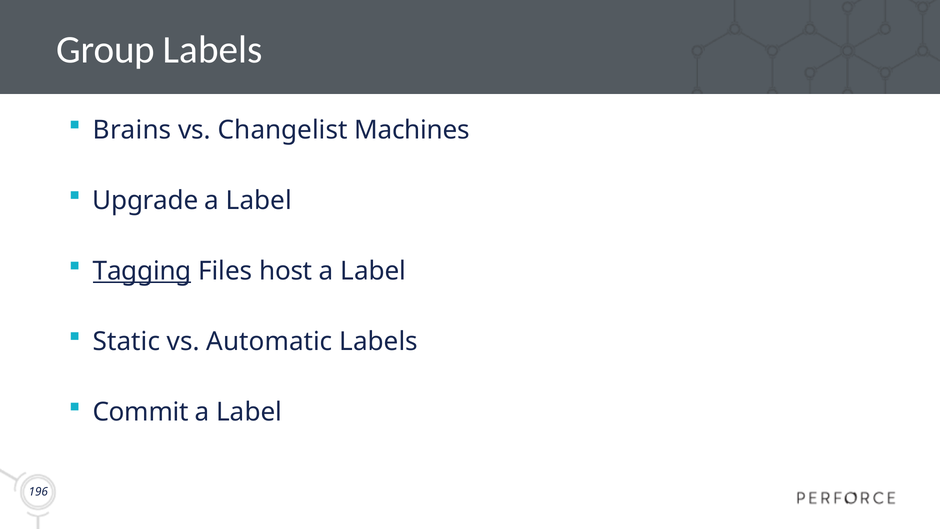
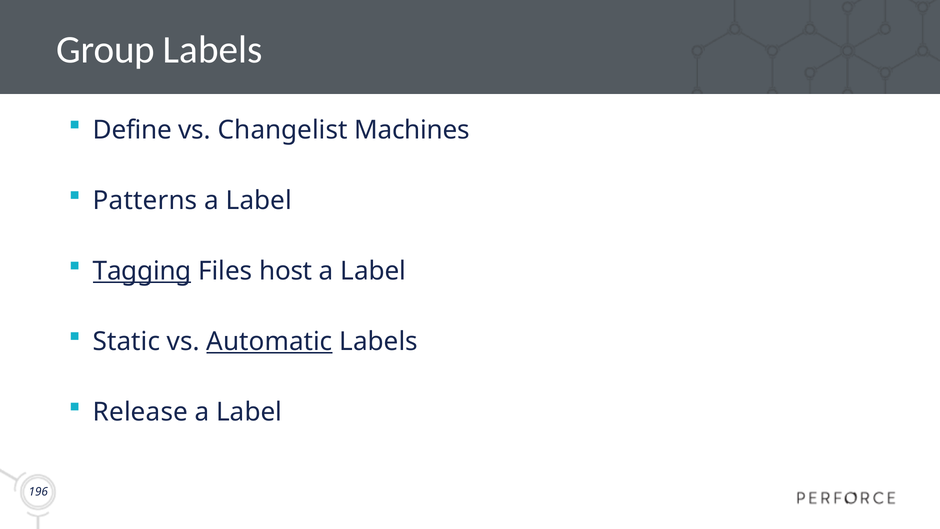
Brains: Brains -> Define (132, 130)
Upgrade: Upgrade -> Patterns (145, 200)
Automatic underline: none -> present (269, 341)
Commit: Commit -> Release (140, 412)
